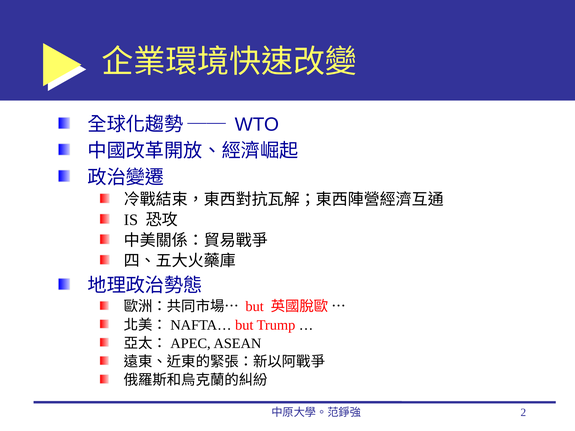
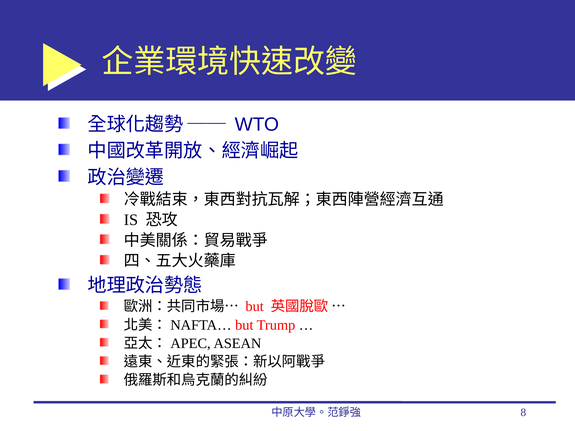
2: 2 -> 8 (523, 413)
